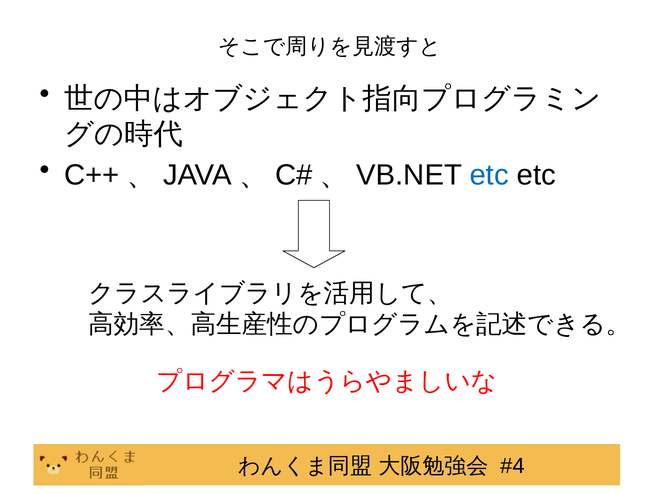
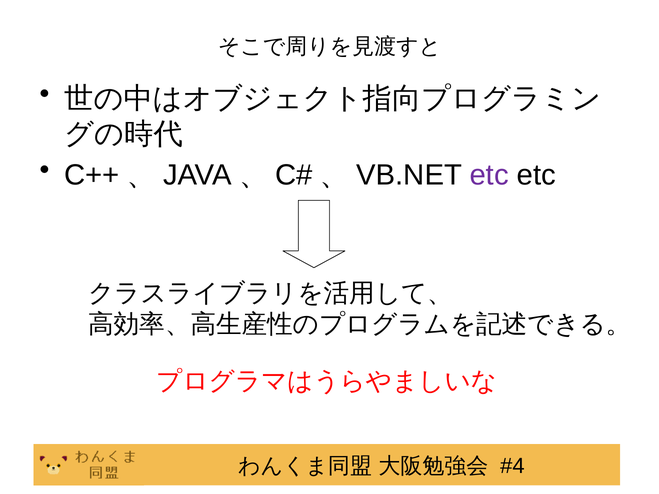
etc colour: blue -> purple (489, 175)
